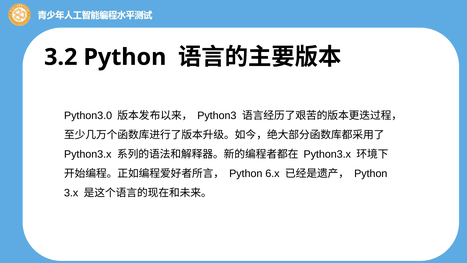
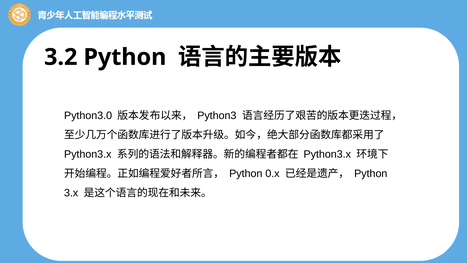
6.x: 6.x -> 0.x (272, 173)
